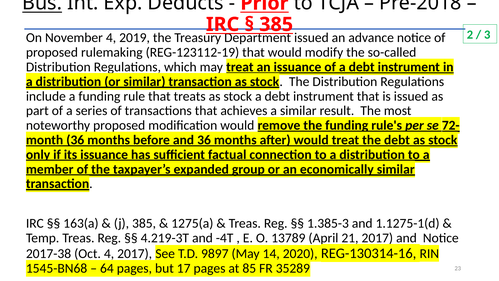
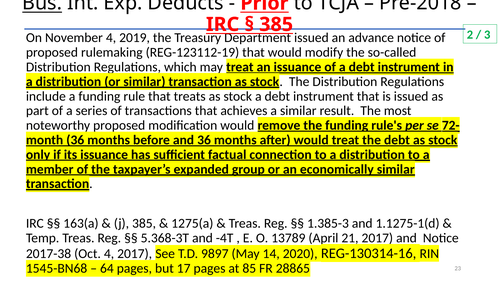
4.219-3T: 4.219-3T -> 5.368-3T (165, 238)
35289: 35289 -> 28865 (293, 268)
